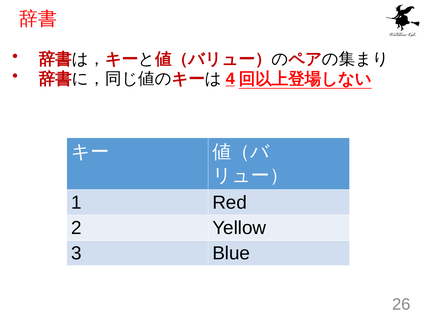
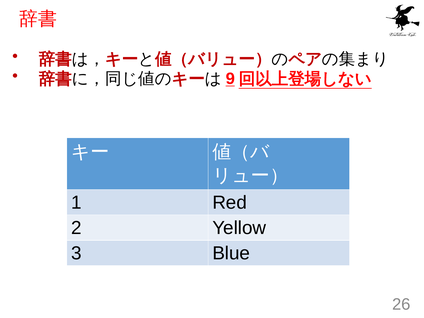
4: 4 -> 9 (230, 79)
